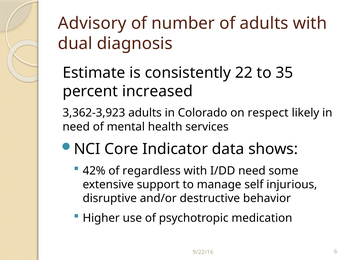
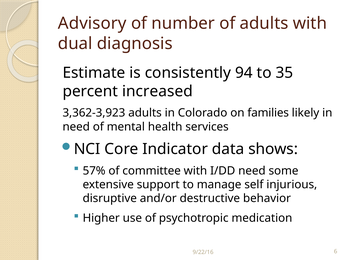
22: 22 -> 94 (244, 73)
respect: respect -> families (268, 113)
42%: 42% -> 57% (94, 171)
regardless: regardless -> committee (152, 171)
